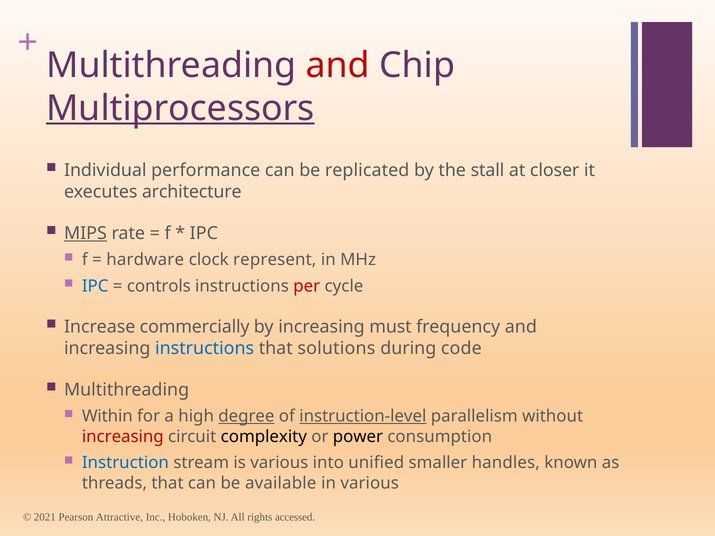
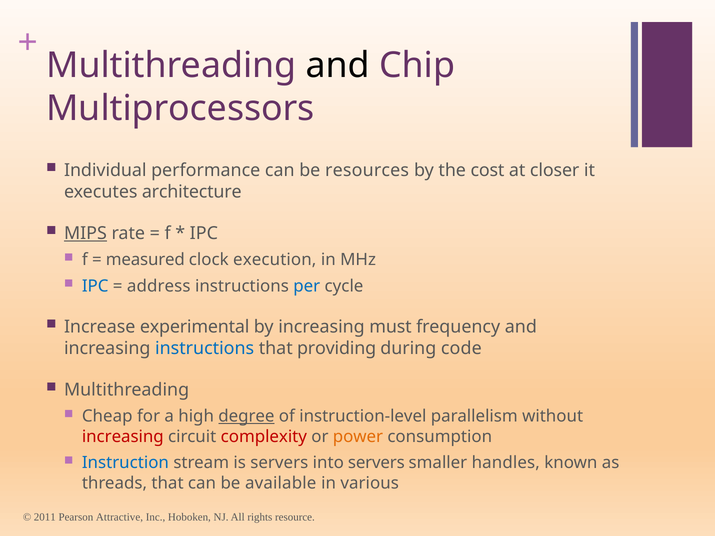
and colour: red -> black (338, 65)
Multiprocessors underline: present -> none (180, 108)
replicated: replicated -> resources (367, 170)
stall: stall -> cost (488, 170)
hardware: hardware -> measured (145, 260)
represent: represent -> execution (275, 260)
controls: controls -> address (159, 286)
per colour: red -> blue (307, 286)
commercially: commercially -> experimental (195, 327)
solutions: solutions -> providing (337, 348)
Within: Within -> Cheap (107, 417)
instruction-level underline: present -> none (363, 417)
complexity colour: black -> red (264, 437)
power colour: black -> orange (358, 437)
is various: various -> servers (279, 463)
into unified: unified -> servers (376, 463)
2021: 2021 -> 2011 (45, 517)
accessed: accessed -> resource (295, 517)
